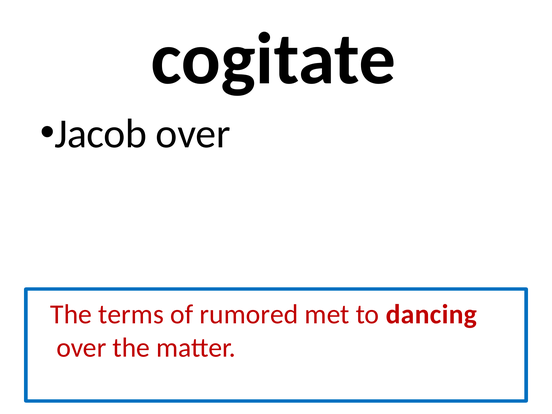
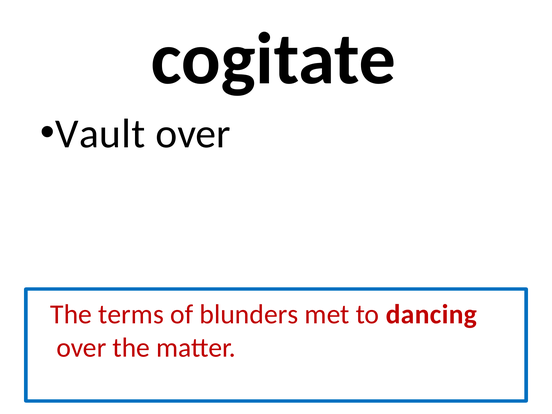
Jacob: Jacob -> Vault (100, 134)
rumored: rumored -> blunders (249, 315)
